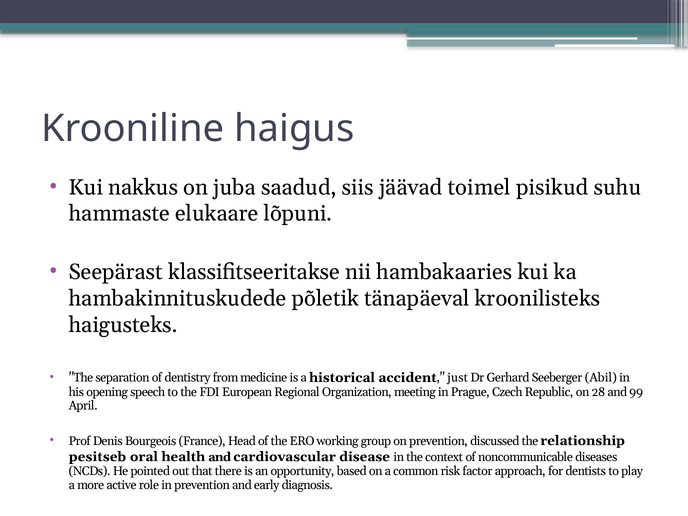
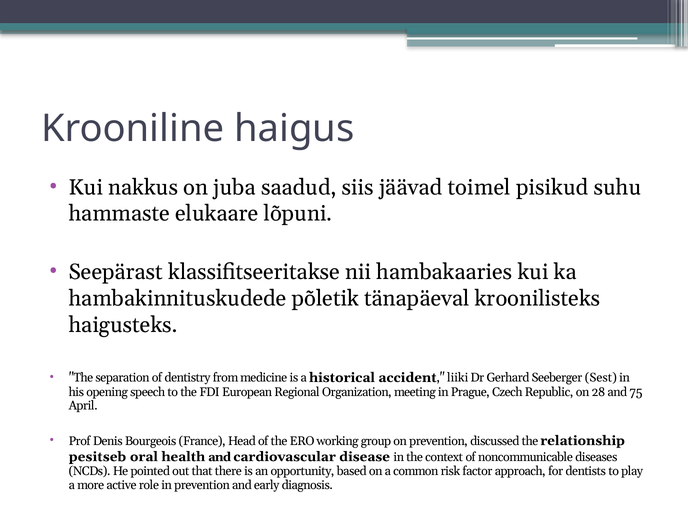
just: just -> liiki (458, 378)
Abil: Abil -> Sest (601, 378)
99: 99 -> 75 (636, 392)
